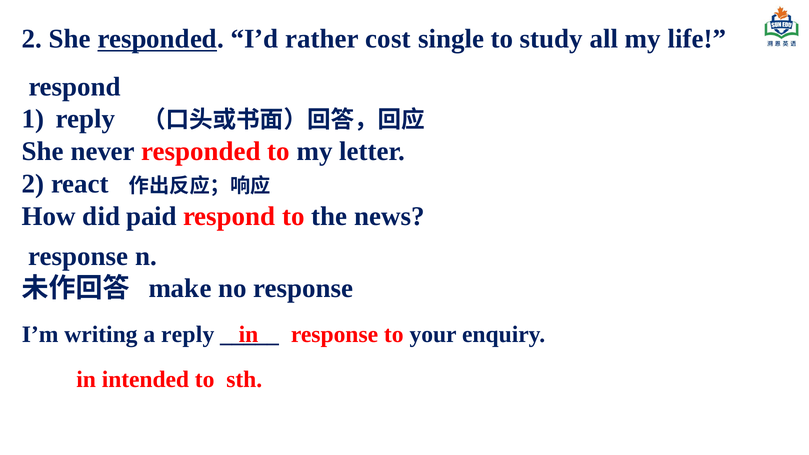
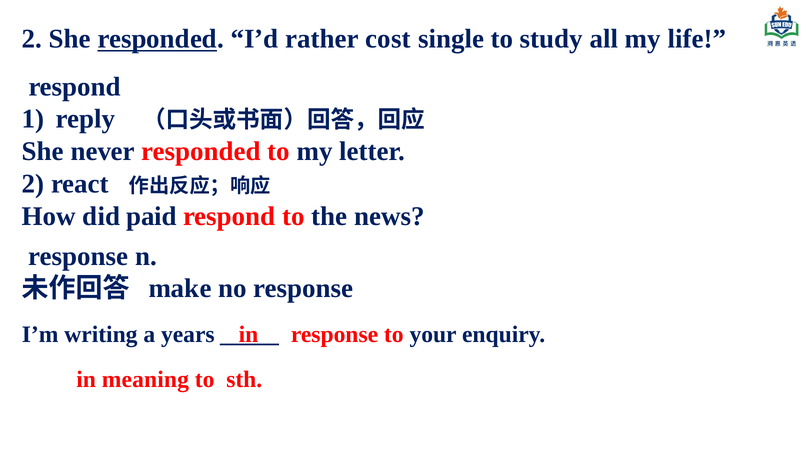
a reply: reply -> years (188, 335)
intended: intended -> meaning (145, 379)
